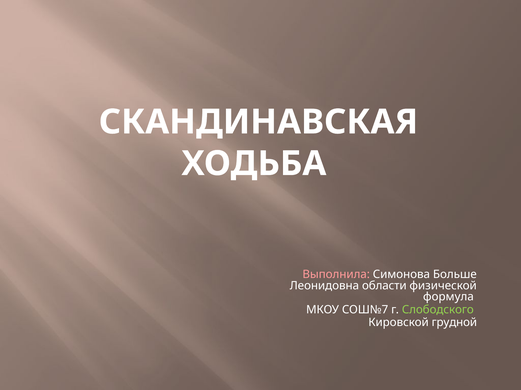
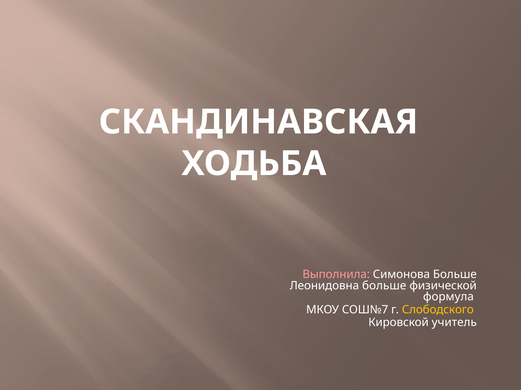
Леонидовна области: области -> больше (384, 286)
Слободского colour: light green -> yellow (438, 310)
грудной: грудной -> учитель (454, 323)
